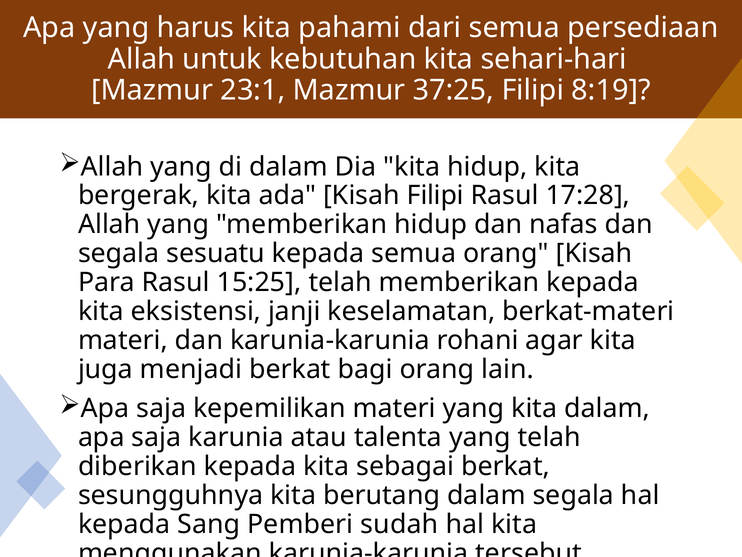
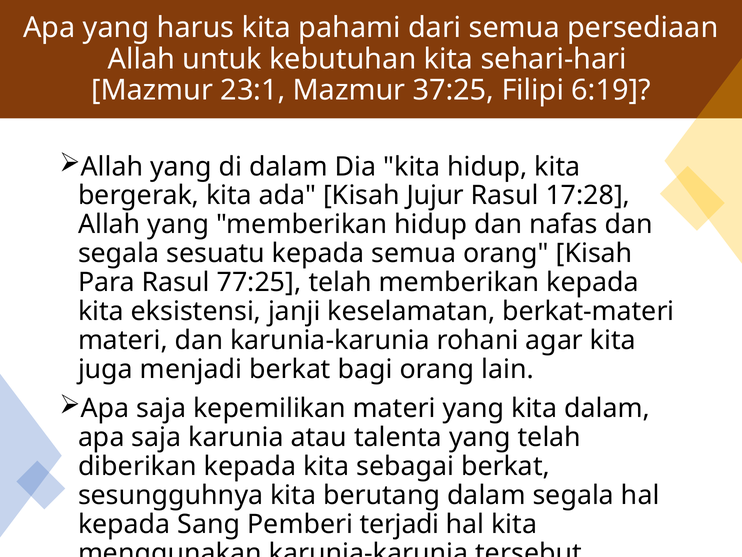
8:19: 8:19 -> 6:19 (611, 90)
Kisah Filipi: Filipi -> Jujur (435, 195)
15:25: 15:25 -> 77:25 (259, 282)
sudah: sudah -> terjadi (400, 524)
